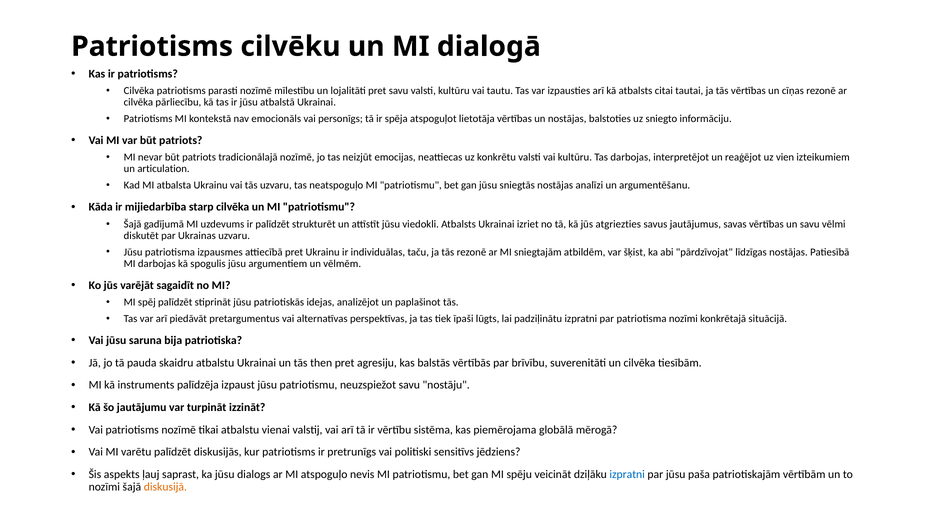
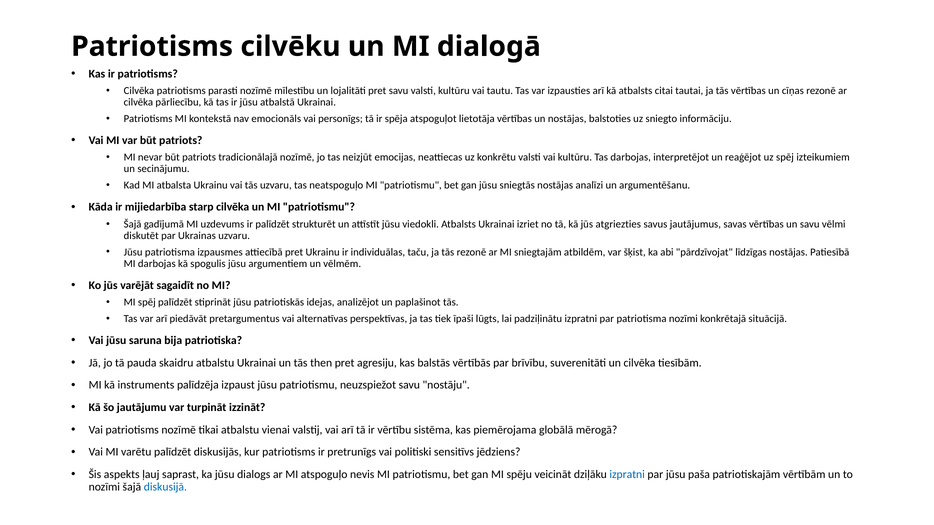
uz vien: vien -> spēj (785, 157)
articulation: articulation -> secinājumu (163, 169)
diskusijā colour: orange -> blue (165, 487)
